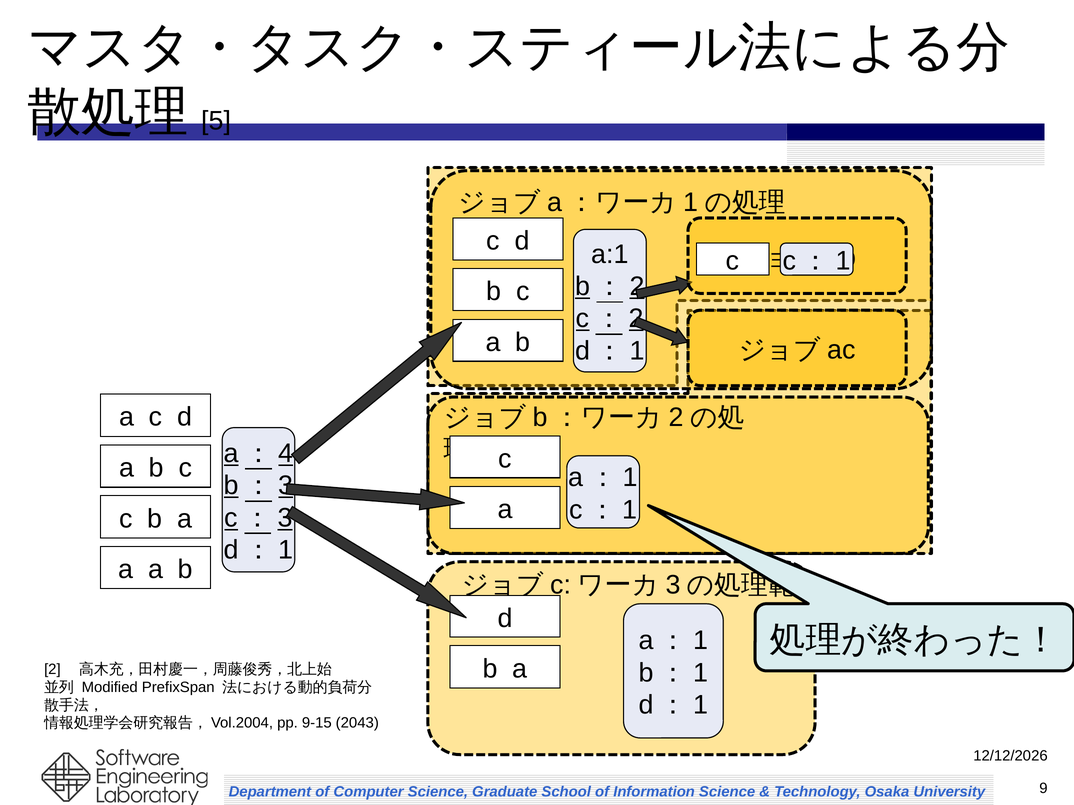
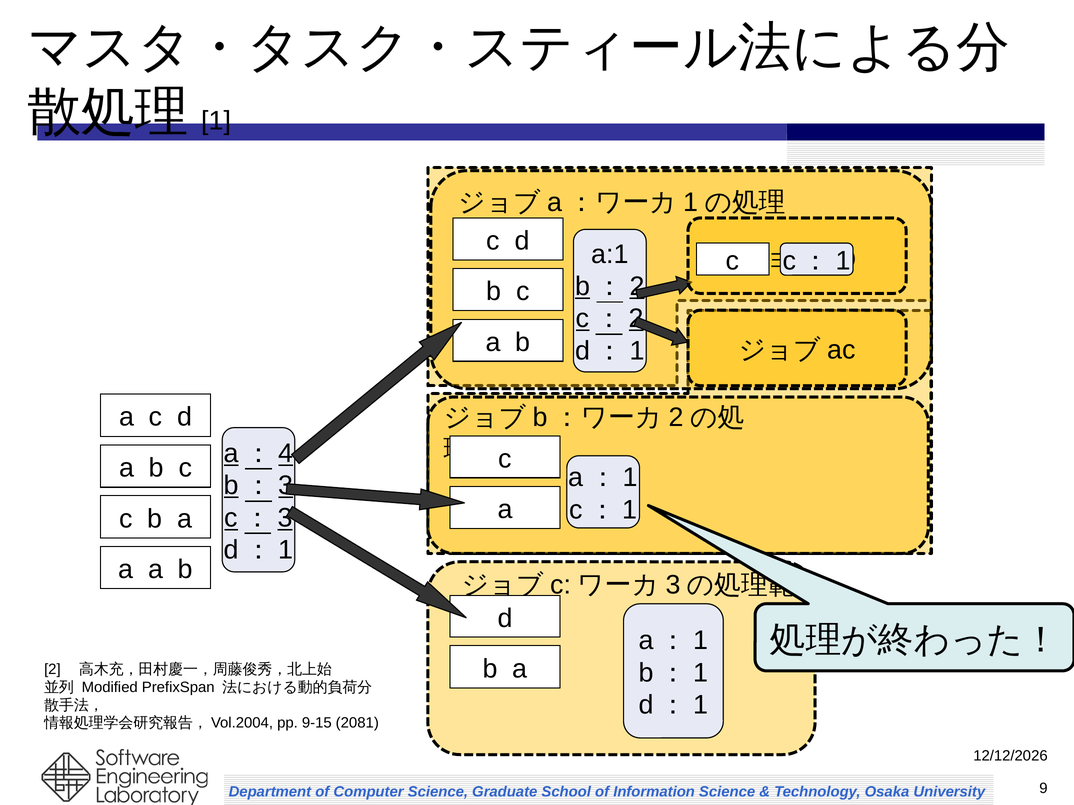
5: 5 -> 1 (216, 121)
2043: 2043 -> 2081 (357, 723)
